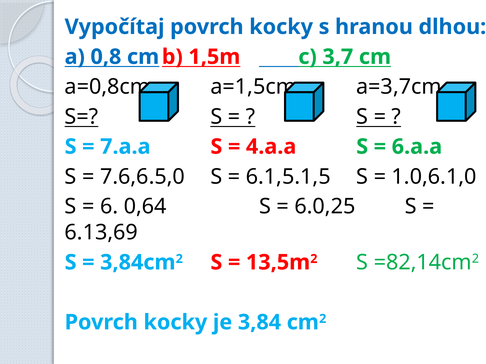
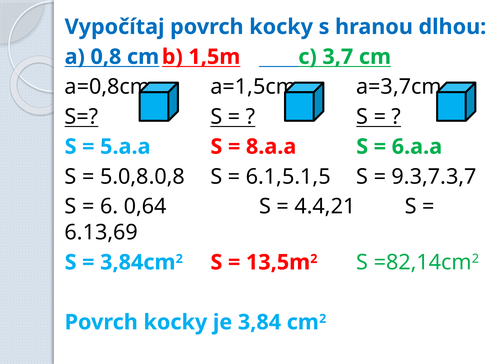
7.a.a: 7.a.a -> 5.a.a (125, 147)
4.a.a: 4.a.a -> 8.a.a (271, 147)
7.6,6.5,0: 7.6,6.5,0 -> 5.0,8.0,8 (142, 177)
1.0,6.1,0: 1.0,6.1,0 -> 9.3,7.3,7 (434, 177)
6.0,25: 6.0,25 -> 4.4,21 (325, 207)
